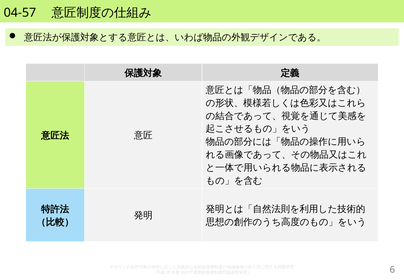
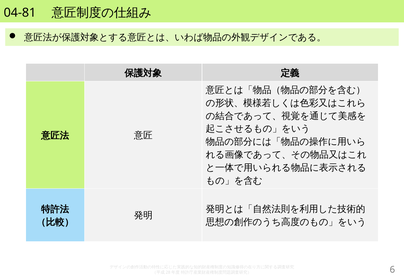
04-57: 04-57 -> 04-81 (20, 13)
